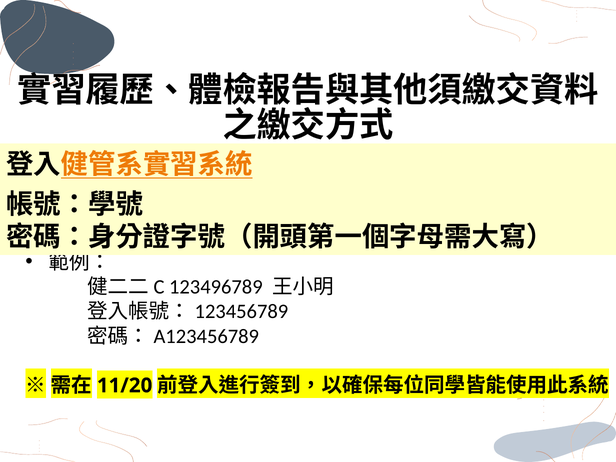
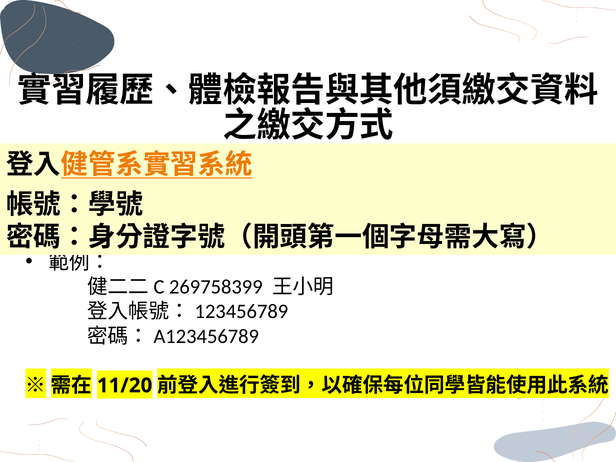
123496789: 123496789 -> 269758399 (216, 287)
